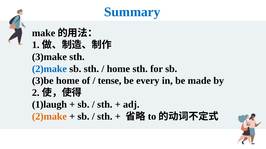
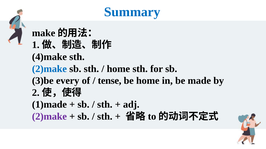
3)make: 3)make -> 4)make (49, 57)
3)be home: home -> every (68, 81)
be every: every -> home (148, 81)
1)laugh: 1)laugh -> 1)made (49, 105)
2)make colour: orange -> purple (49, 117)
